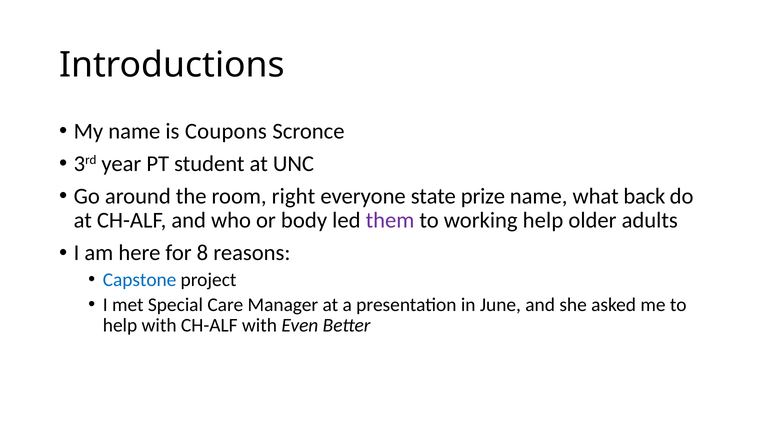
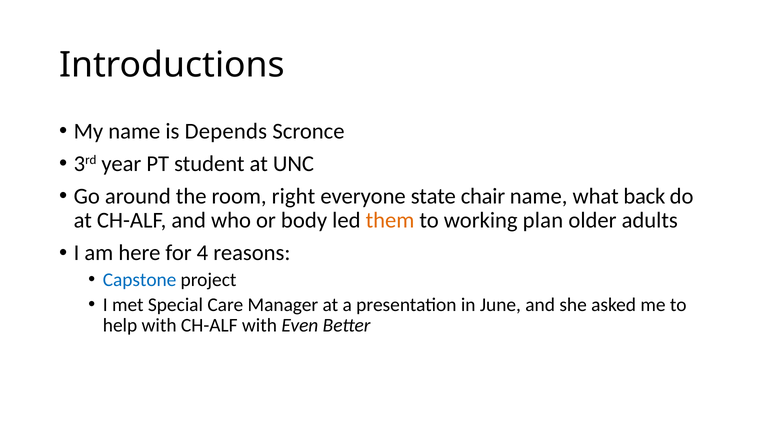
Coupons: Coupons -> Depends (226, 131)
prize: prize -> chair (483, 196)
them colour: purple -> orange (390, 221)
working help: help -> plan (543, 221)
8: 8 -> 4 (202, 253)
